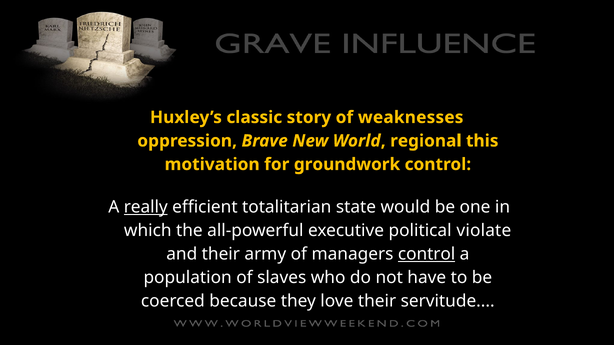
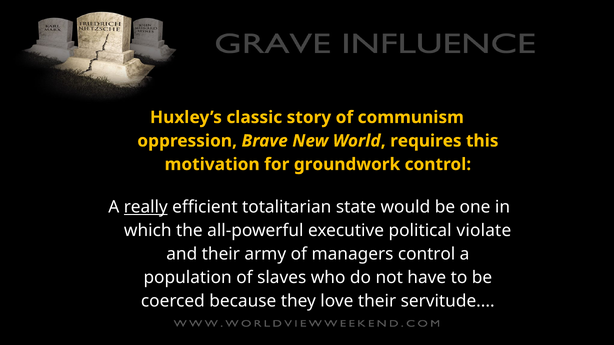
weaknesses: weaknesses -> communism (411, 117)
regional: regional -> requires (426, 141)
control underline: present -> none (427, 254)
